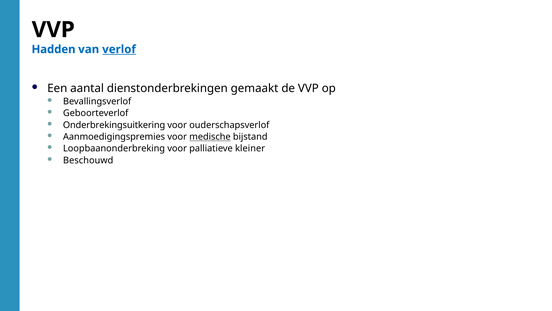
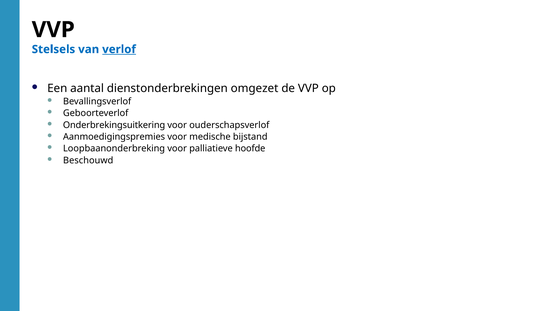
Hadden: Hadden -> Stelsels (53, 49)
gemaakt: gemaakt -> omgezet (255, 88)
medische underline: present -> none (210, 137)
kleiner: kleiner -> hoofde (250, 148)
